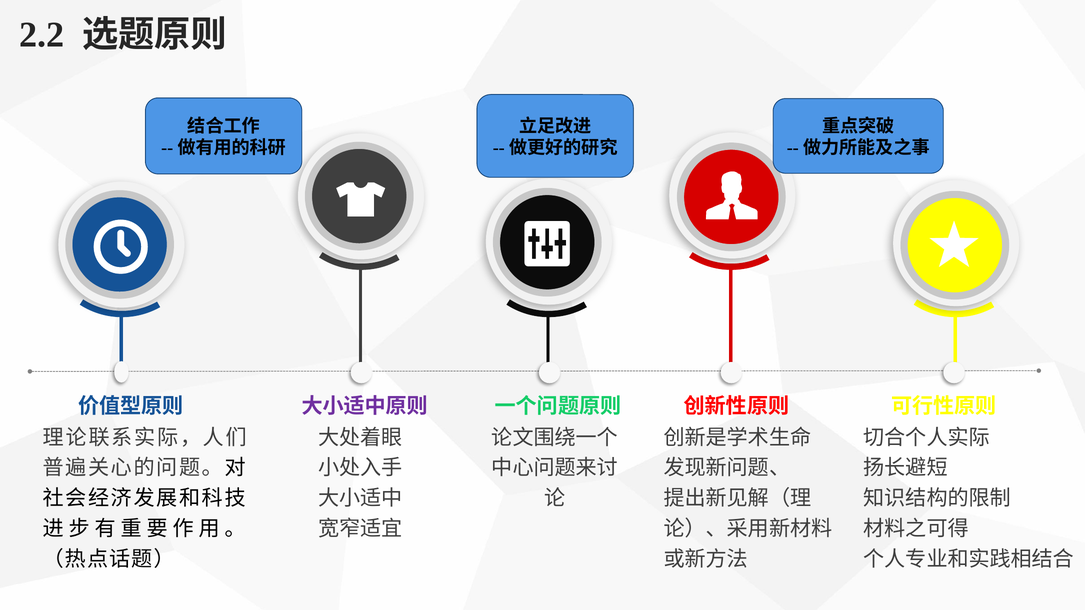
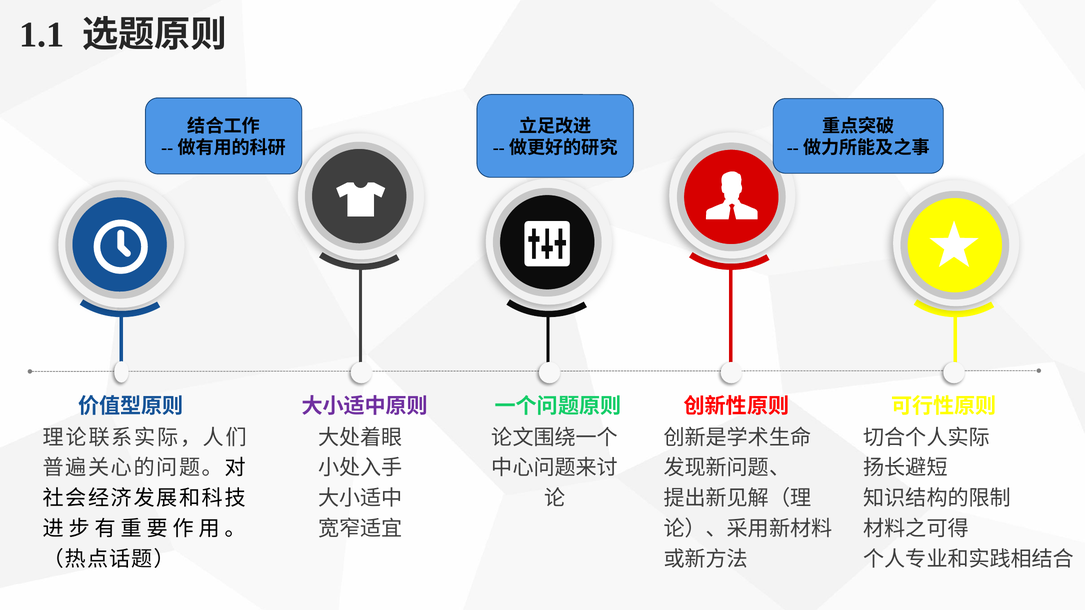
2.2: 2.2 -> 1.1 (42, 35)
